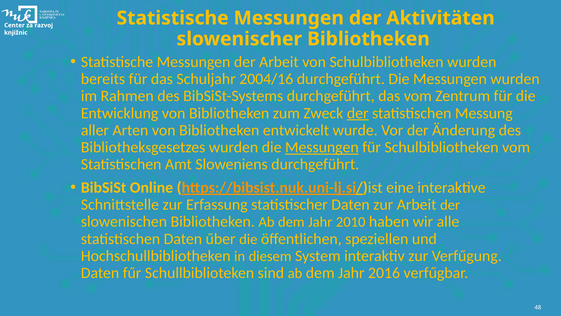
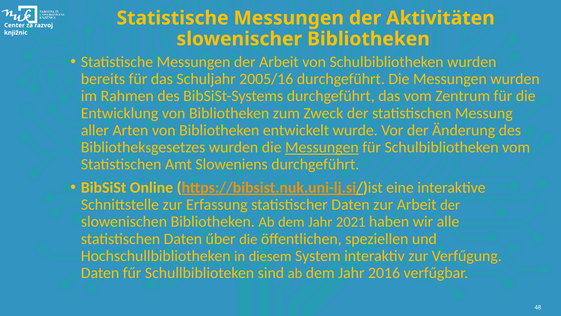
2004/16: 2004/16 -> 2005/16 (266, 79)
der underline: present -> none (358, 113)
2010: 2010 -> 2021 (351, 222)
